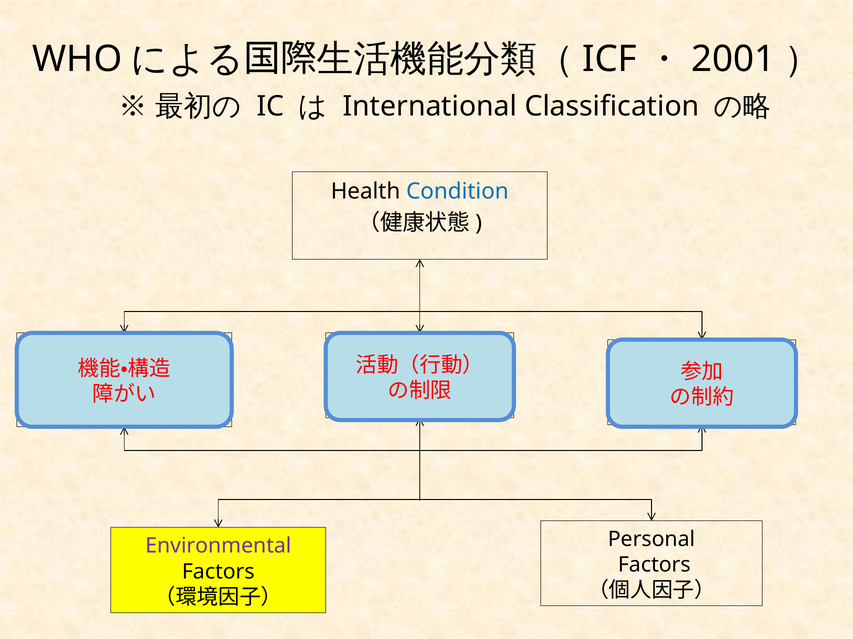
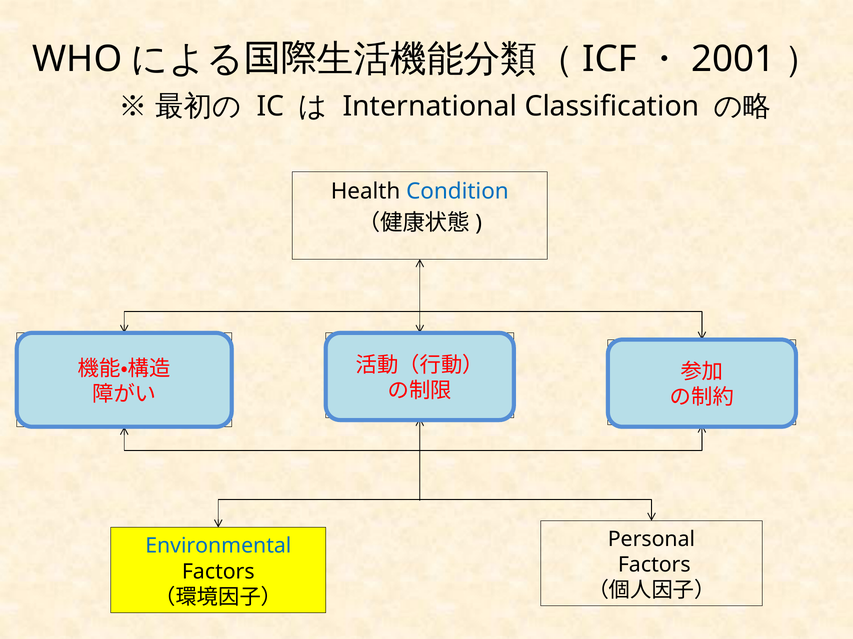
Environmental colour: purple -> blue (218, 547)
